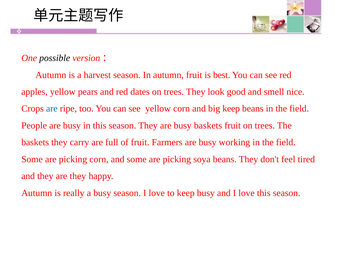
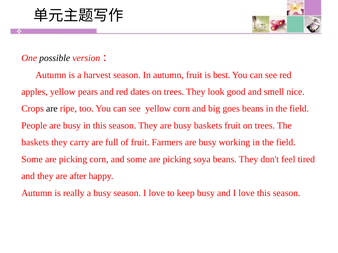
are colour: blue -> black (52, 109)
big keep: keep -> goes (231, 109)
are they: they -> after (78, 176)
